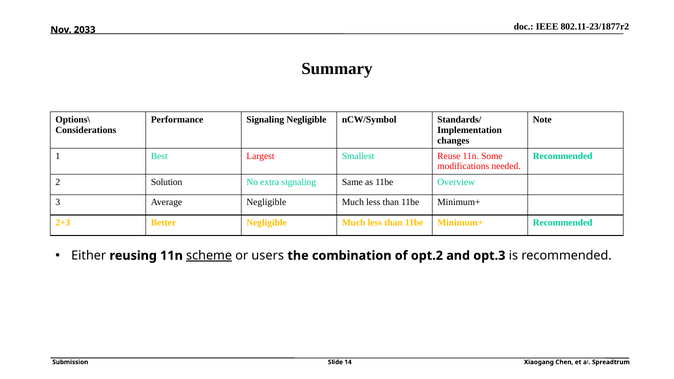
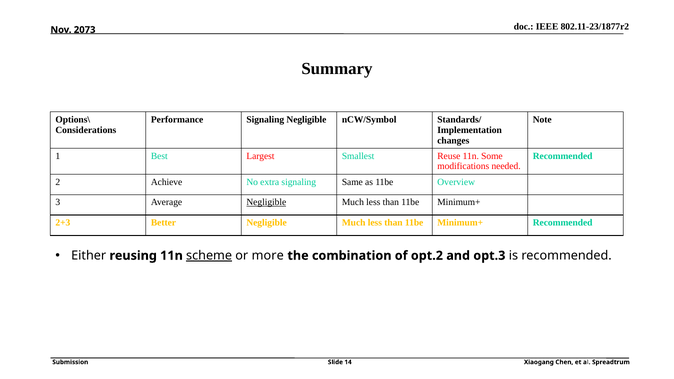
2033: 2033 -> 2073 (85, 30)
Solution: Solution -> Achieve (167, 182)
Negligible underline: none -> present (266, 202)
users: users -> more (268, 256)
